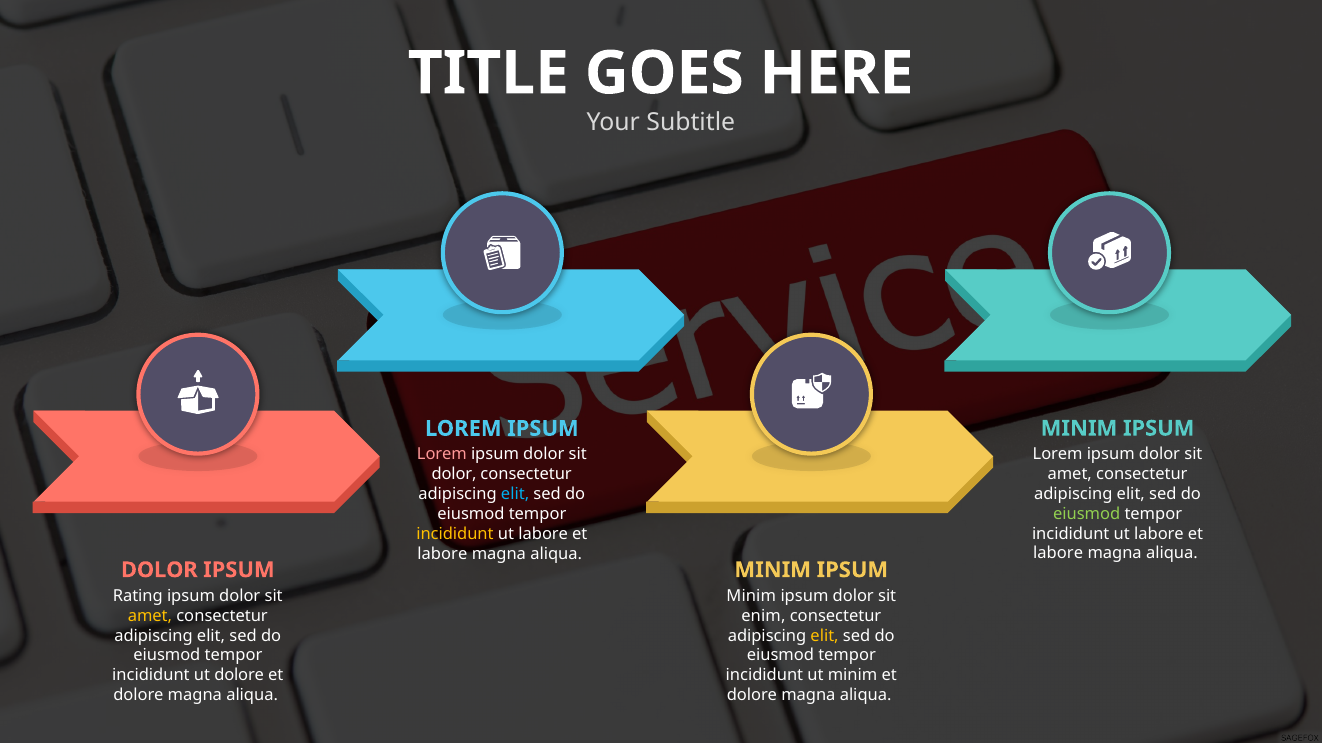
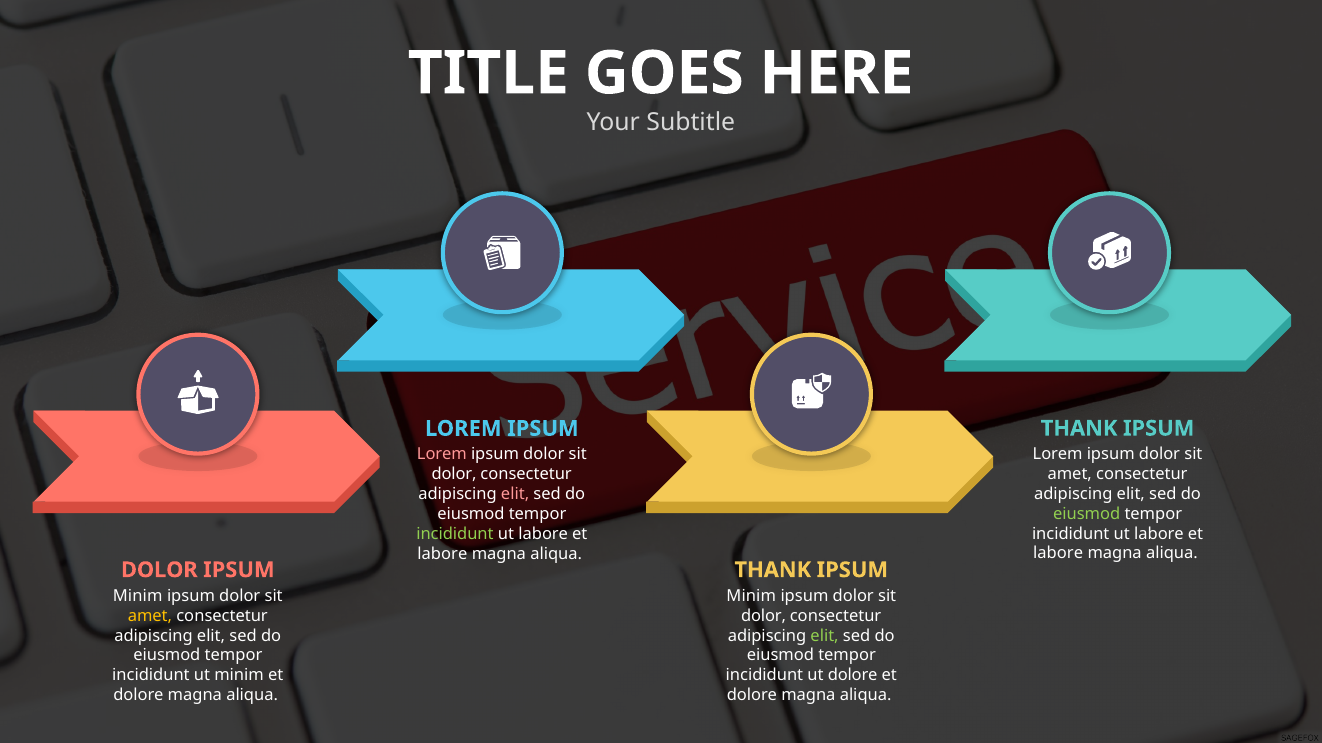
MINIM: MINIM -> THANK (1079, 429)
elit colour: light blue -> pink (515, 495)
incididunt colour: yellow -> light green (455, 534)
MINIM: MINIM -> THANK (773, 570)
Rating: Rating -> Minim (138, 596)
enim: enim -> dolor (764, 616)
elit colour: yellow -> light green (825, 636)
ut dolore: dolore -> minim (239, 676)
ut minim: minim -> dolore (853, 676)
